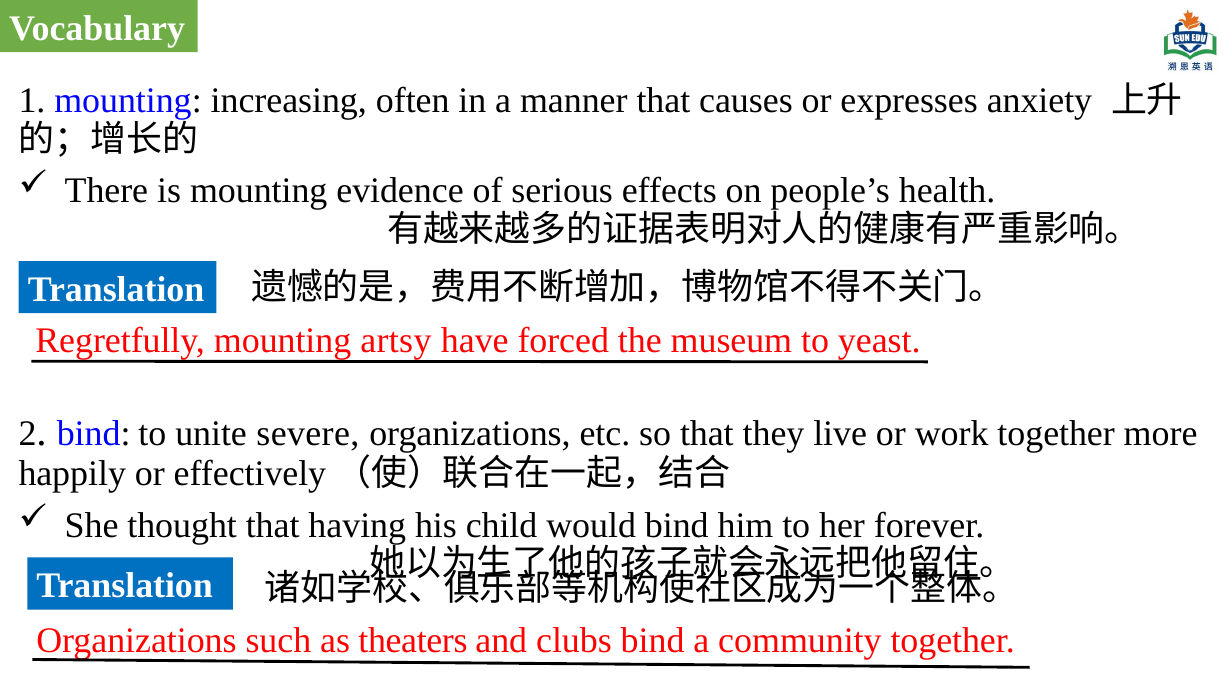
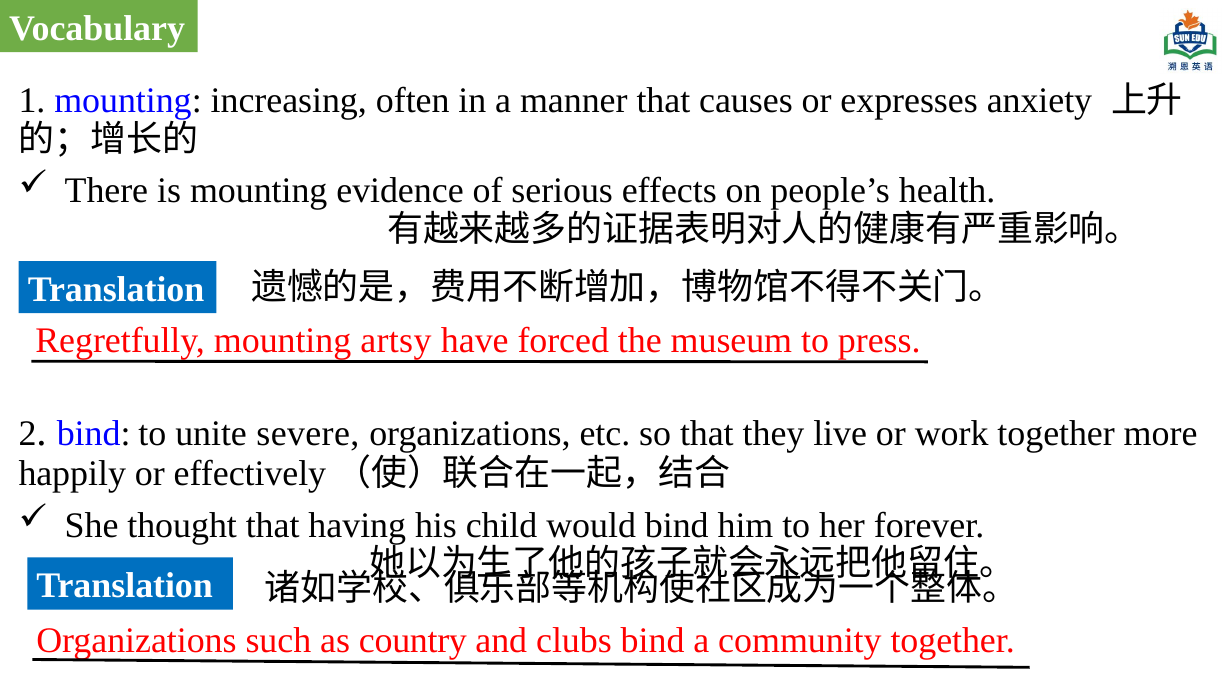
yeast: yeast -> press (879, 340)
theaters: theaters -> country (413, 641)
